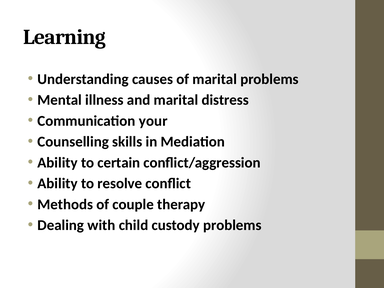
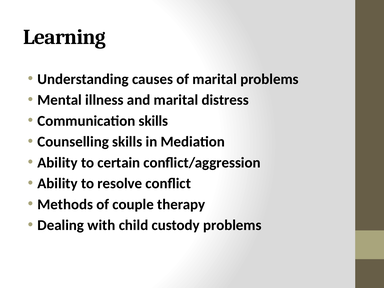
Communication your: your -> skills (153, 121)
